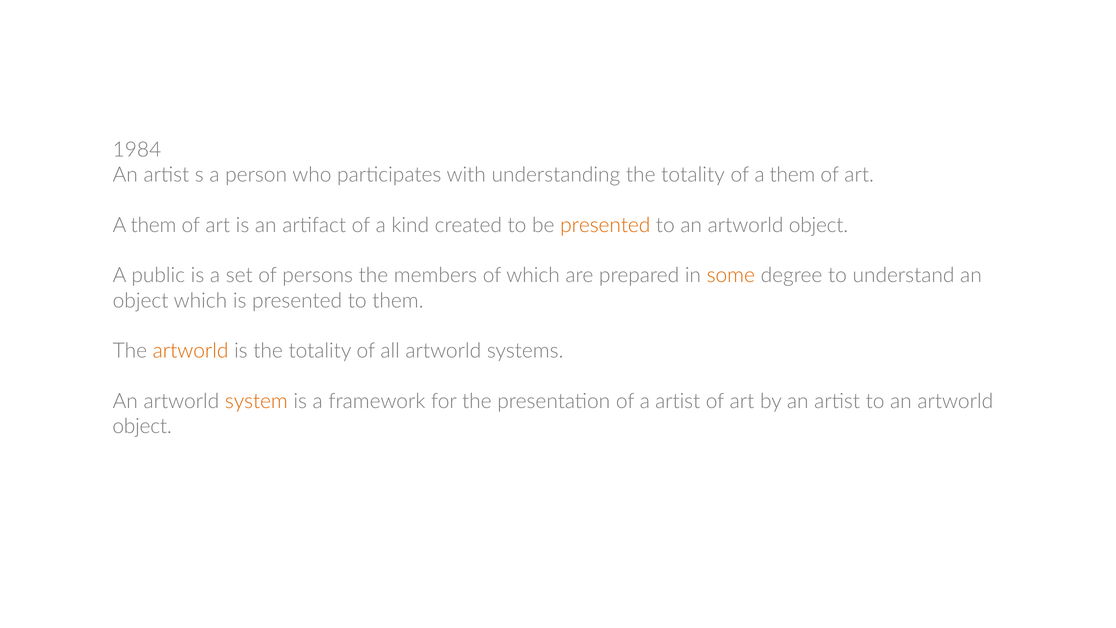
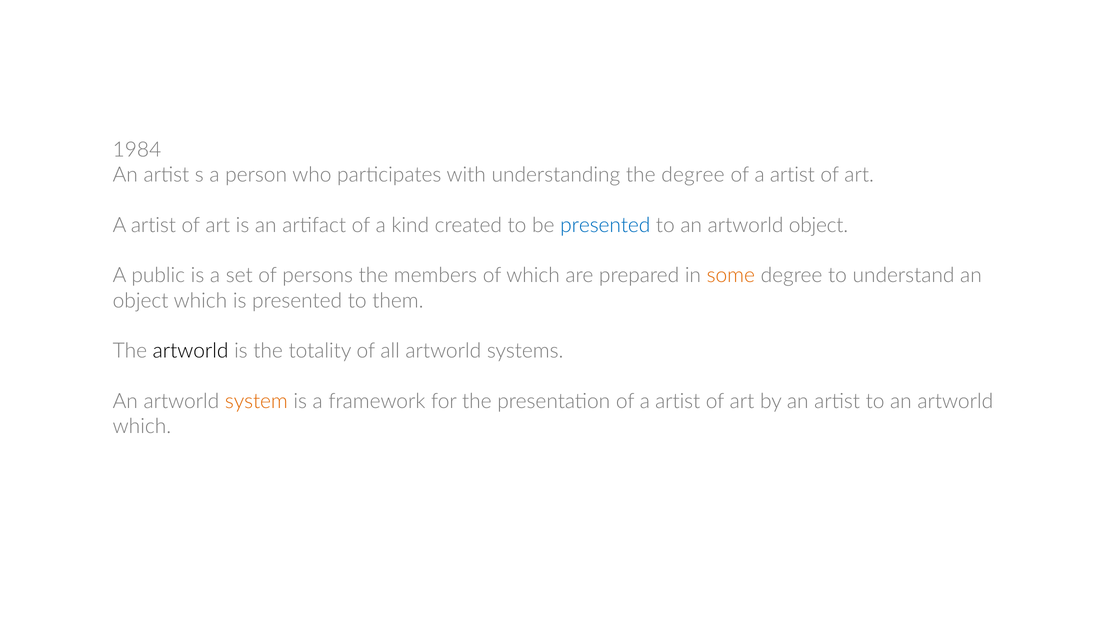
understanding the totality: totality -> degree (693, 175)
them: them -> artist (792, 175)
them: them -> artist (153, 225)
presented colour: orange -> blue (605, 225)
artworld colour: orange -> black (191, 351)
object: object -> which (142, 426)
